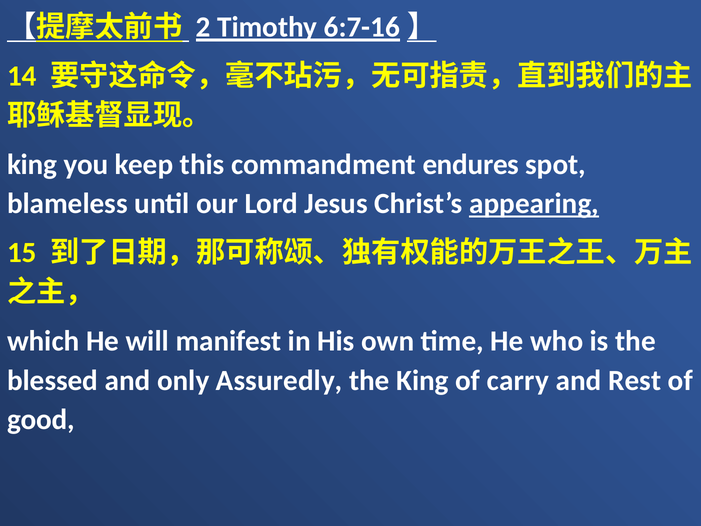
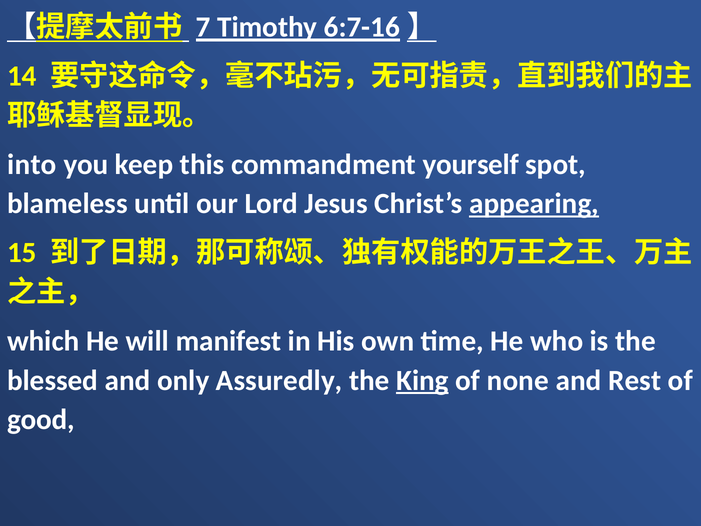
2: 2 -> 7 (203, 27)
king: king -> into (32, 164)
endures: endures -> yourself (471, 164)
King underline: none -> present (422, 380)
carry: carry -> none (518, 380)
